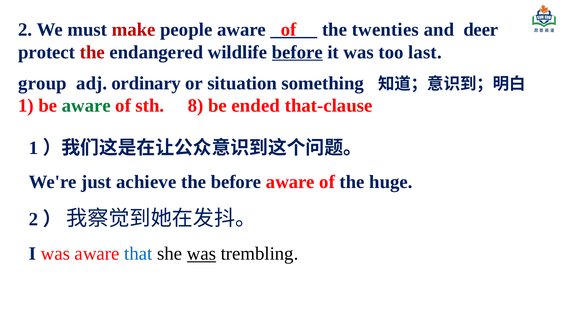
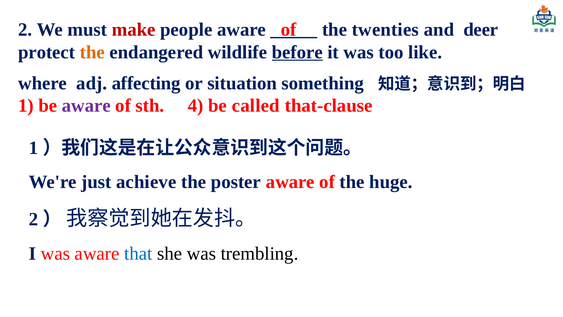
the colour: red -> orange (92, 52)
last: last -> like (425, 52)
group: group -> where (43, 83)
ordinary: ordinary -> affecting (146, 83)
aware colour: green -> purple (86, 106)
8: 8 -> 4 (196, 106)
ended: ended -> called (256, 106)
the before: before -> poster (236, 182)
was underline: present -> none (201, 253)
